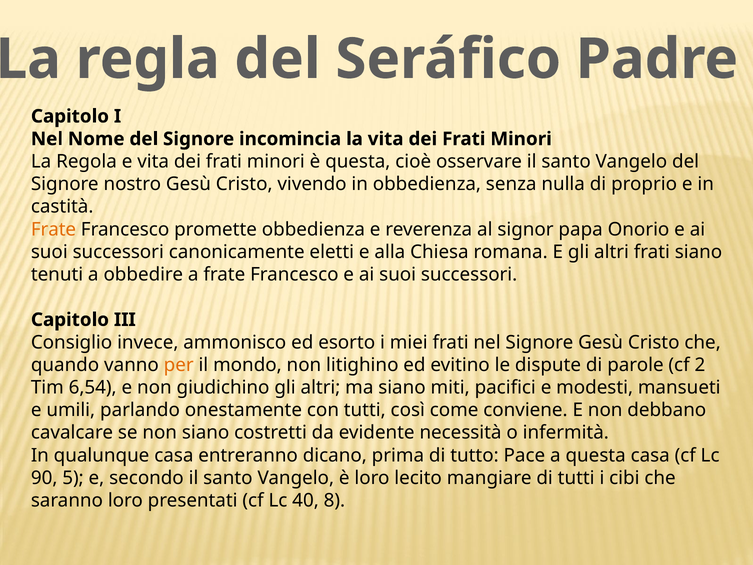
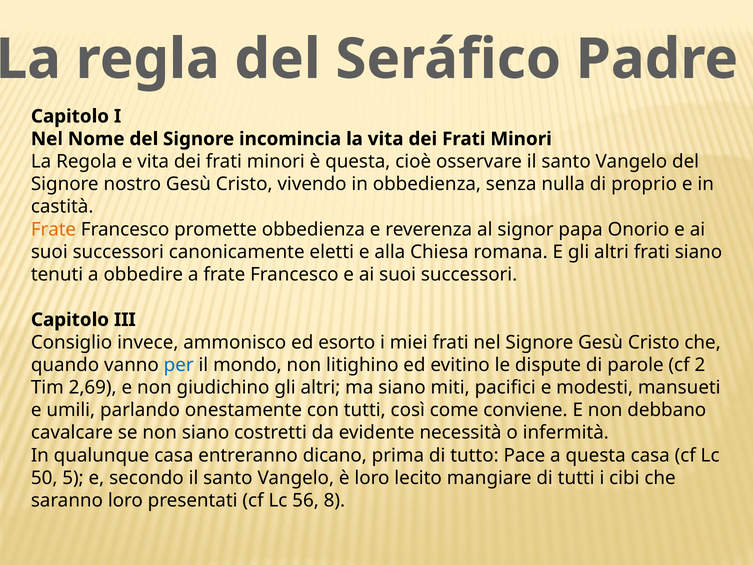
per colour: orange -> blue (179, 365)
6,54: 6,54 -> 2,69 (93, 387)
90: 90 -> 50 (44, 478)
40: 40 -> 56 (306, 500)
